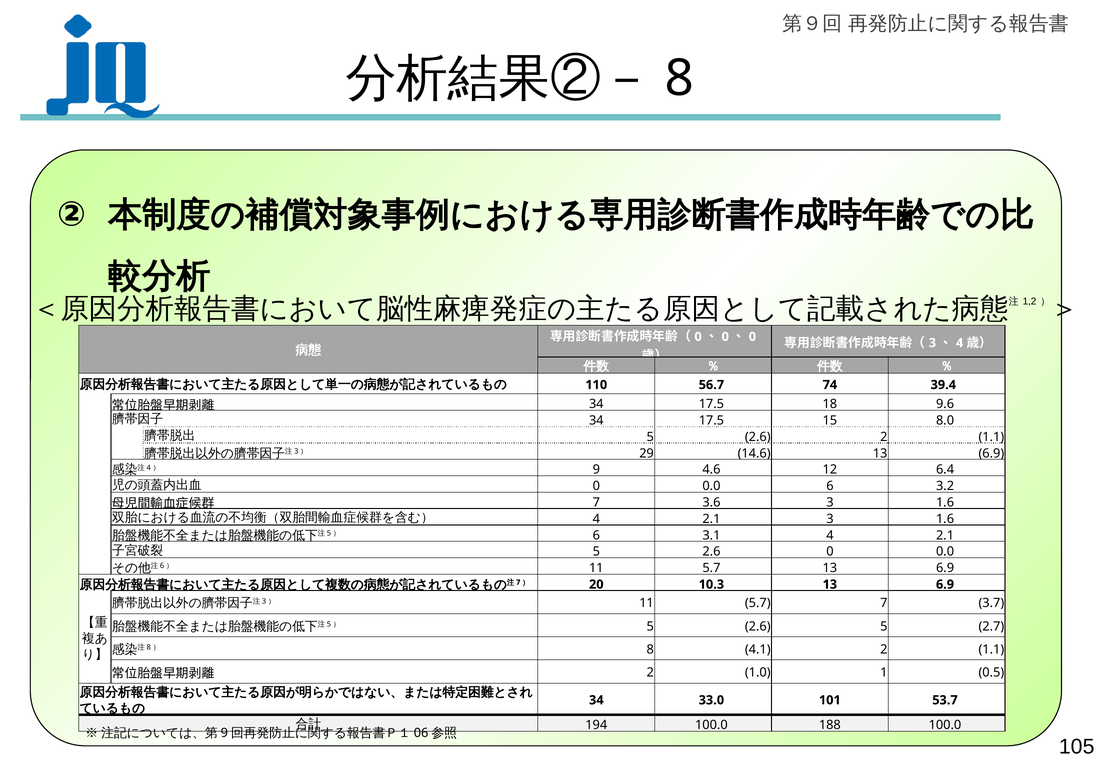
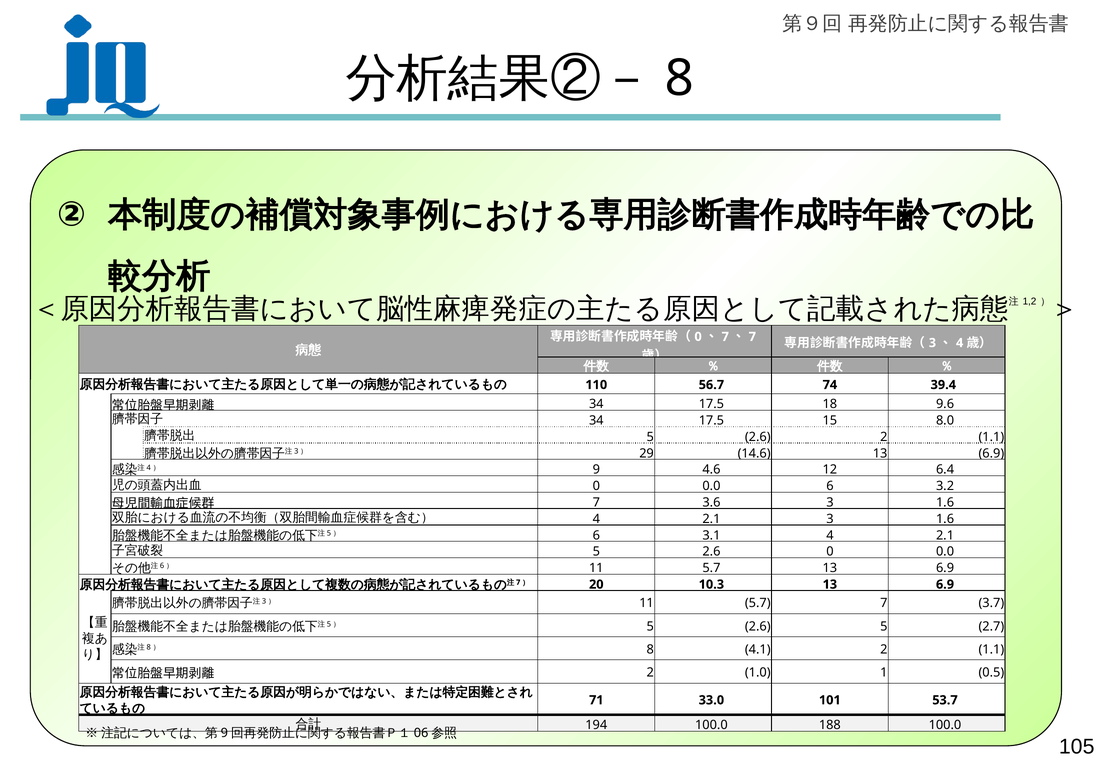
0: 0 -> 7 (725, 337)
0: 0 -> 7 (752, 337)
34: 34 -> 71 (596, 700)
